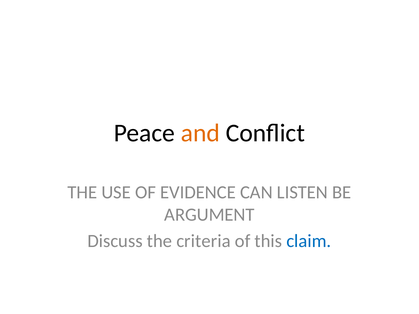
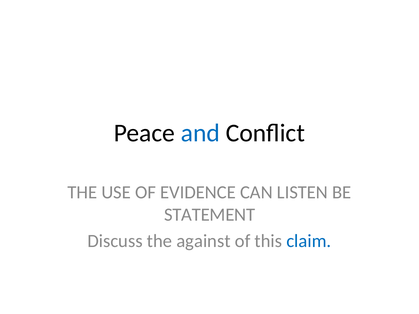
and colour: orange -> blue (200, 133)
ARGUMENT: ARGUMENT -> STATEMENT (210, 215)
criteria: criteria -> against (204, 241)
